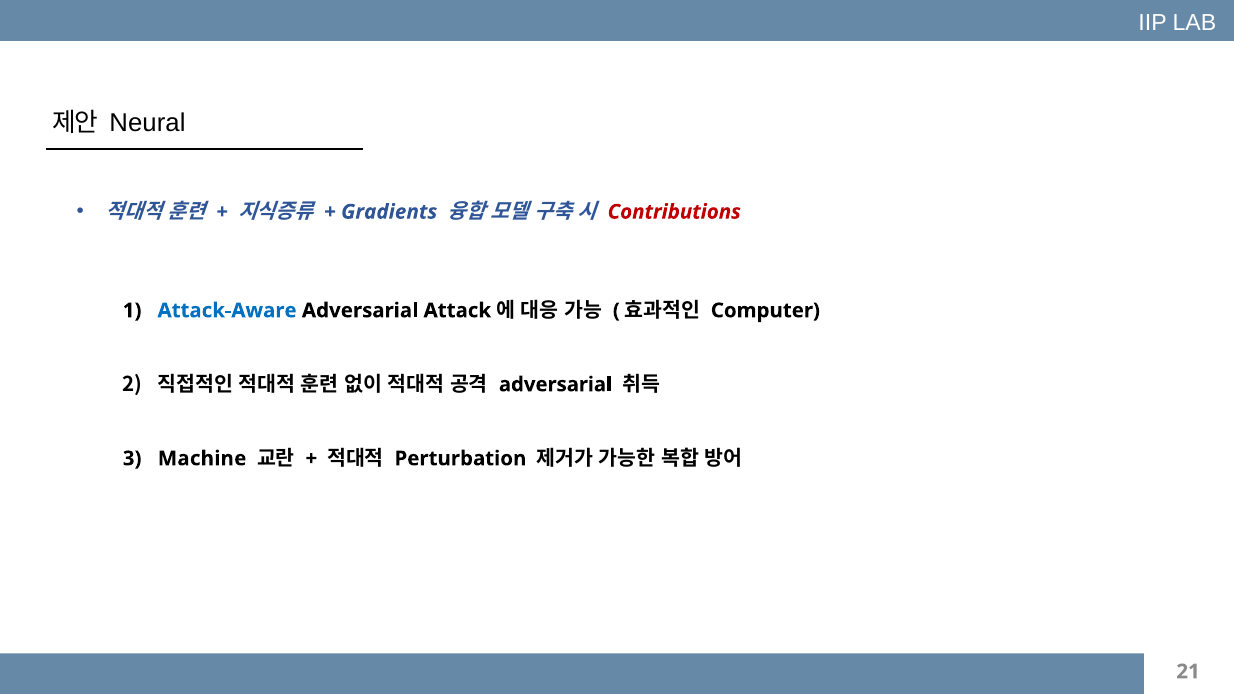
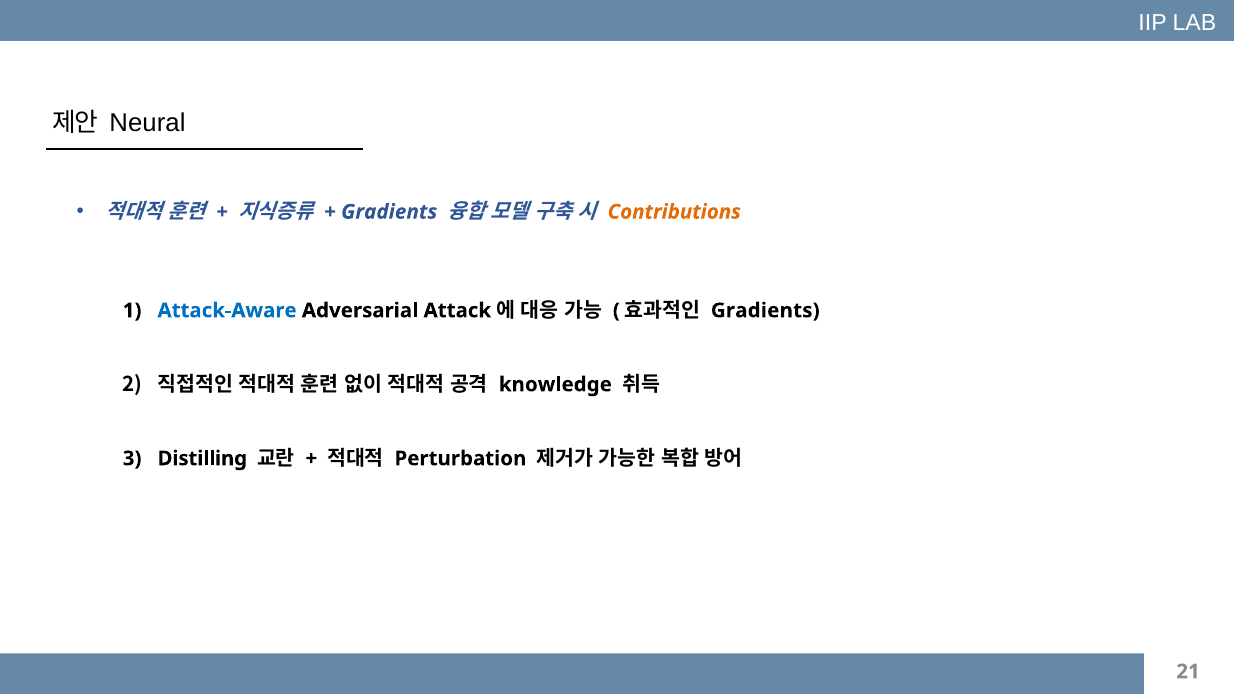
Contributions colour: red -> orange (674, 212)
Computer: Computer -> Gradients (765, 311)
adversarial: adversarial -> knowledge (555, 385)
Machine: Machine -> Distilling (202, 459)
